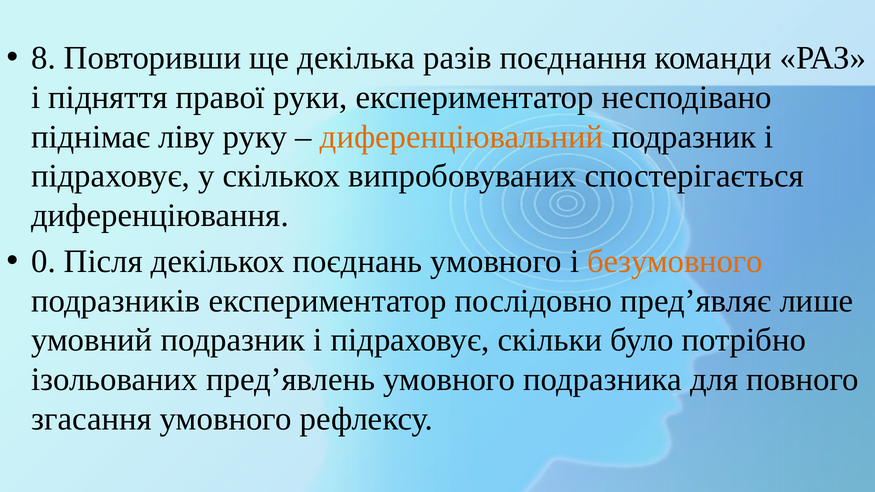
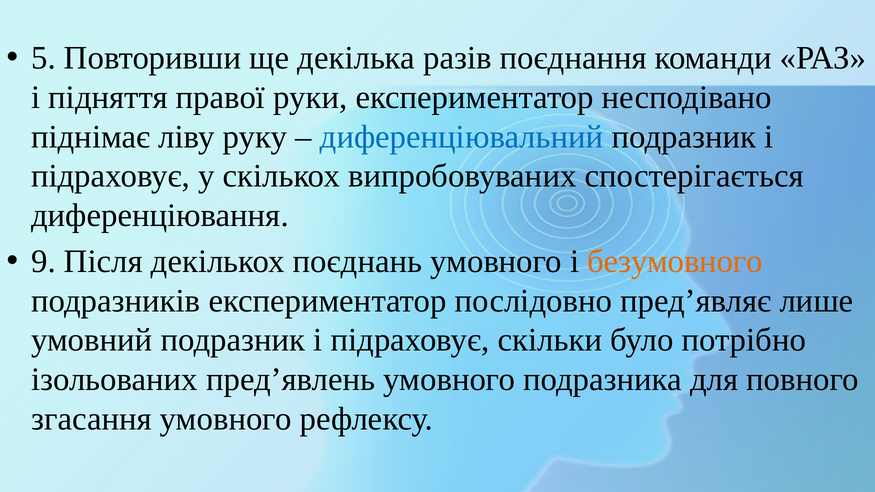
8: 8 -> 5 (43, 58)
диференціювальний colour: orange -> blue (462, 137)
0: 0 -> 9 (43, 262)
